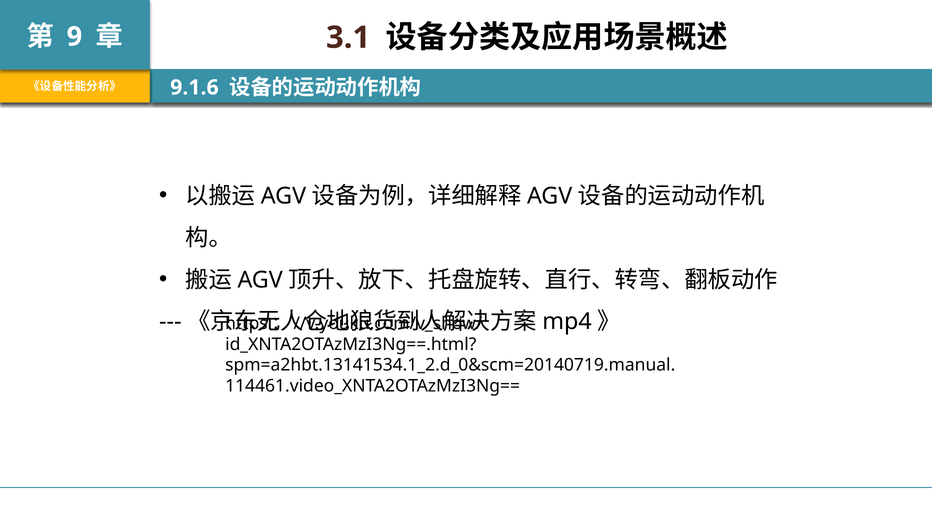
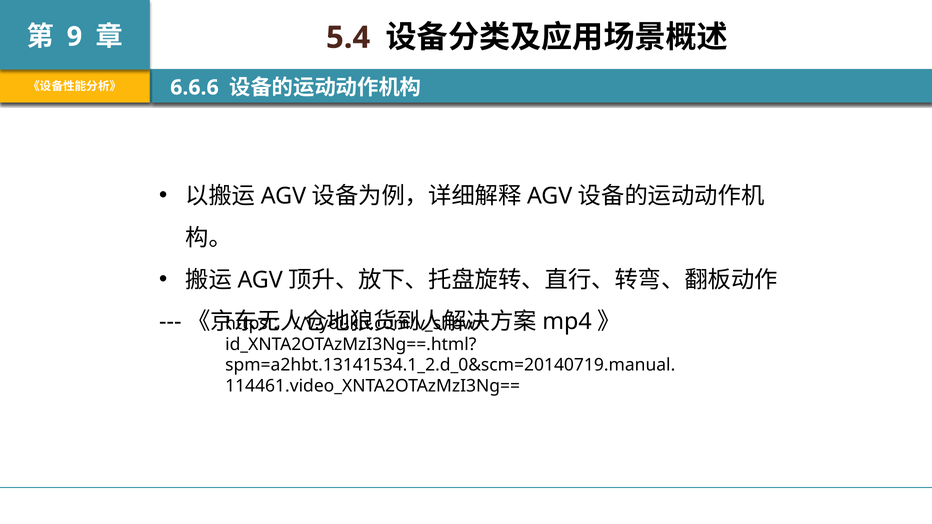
3.1: 3.1 -> 5.4 (348, 38)
9.1.6: 9.1.6 -> 6.6.6 (194, 88)
